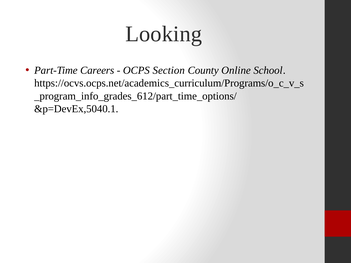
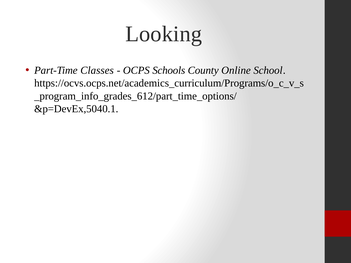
Careers: Careers -> Classes (97, 70)
Section: Section -> Schools (169, 70)
